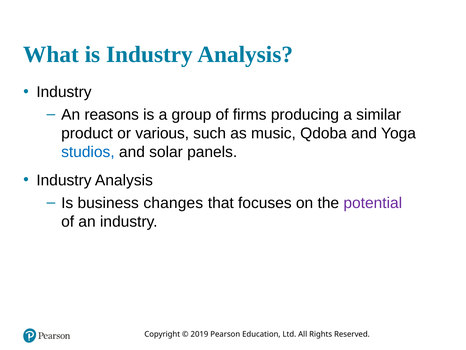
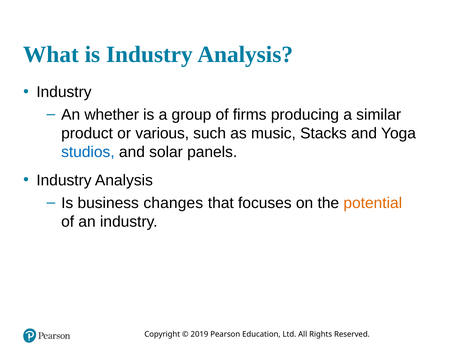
reasons: reasons -> whether (112, 114)
Qdoba: Qdoba -> Stacks (323, 133)
potential colour: purple -> orange (373, 203)
